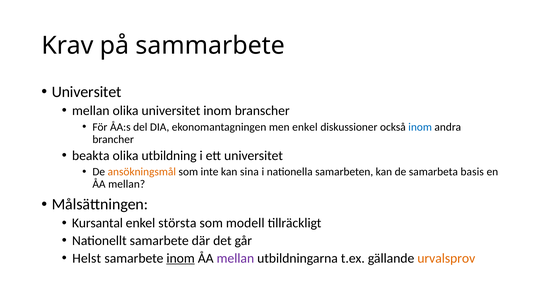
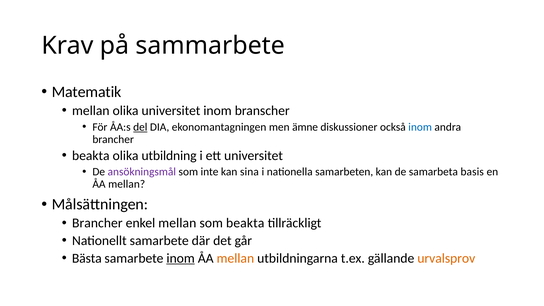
Universitet: Universitet -> Matematik (87, 92)
del underline: none -> present (140, 127)
men enkel: enkel -> ämne (305, 127)
ansökningsmål colour: orange -> purple (142, 172)
Kursantal: Kursantal -> Brancher (97, 223)
enkel största: största -> mellan (177, 223)
som modell: modell -> beakta (245, 223)
Helst: Helst -> Bästa (87, 258)
mellan colour: purple -> orange (235, 258)
